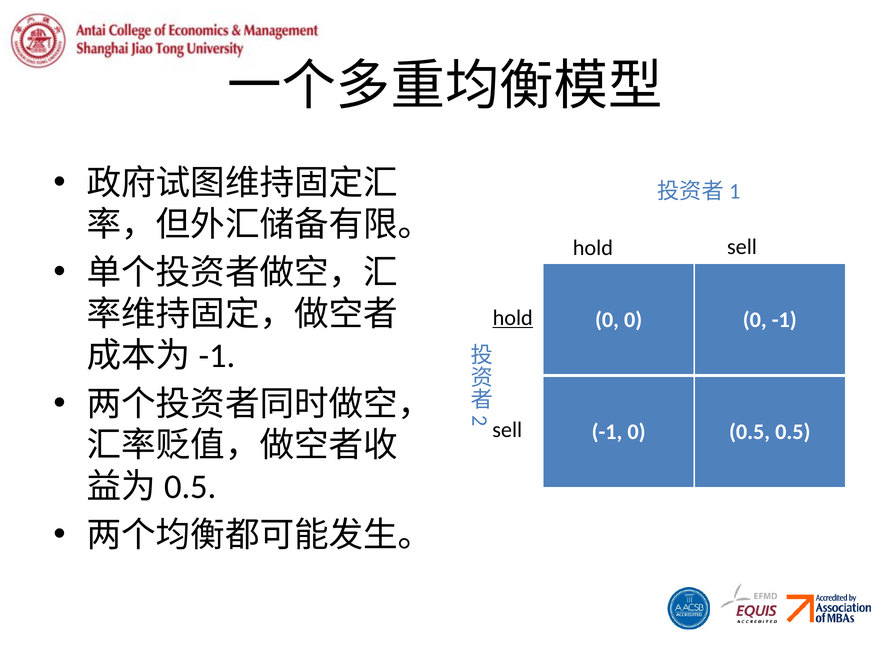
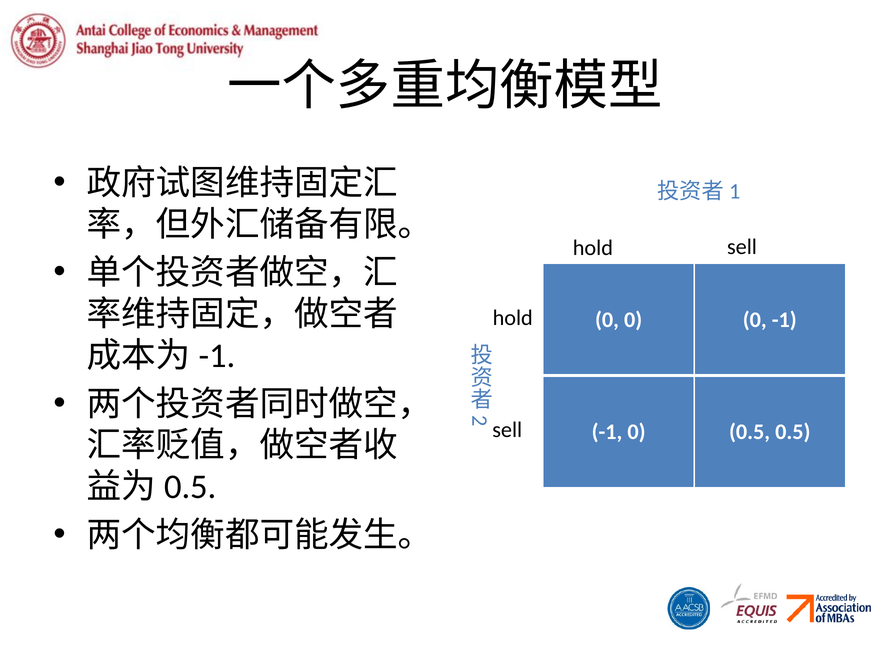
hold underline: present -> none (513, 318)
